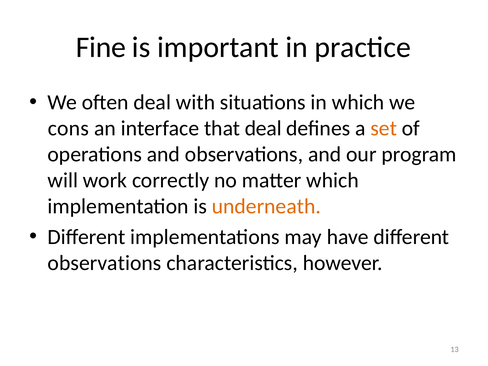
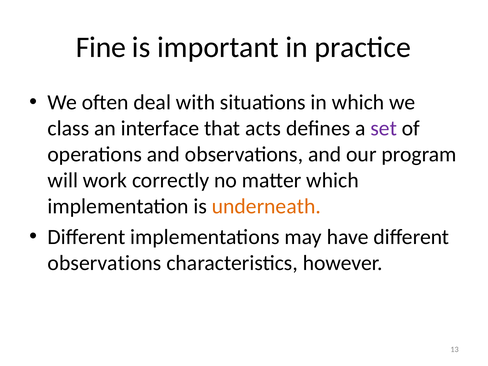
cons: cons -> class (68, 128)
that deal: deal -> acts (263, 128)
set colour: orange -> purple (384, 128)
